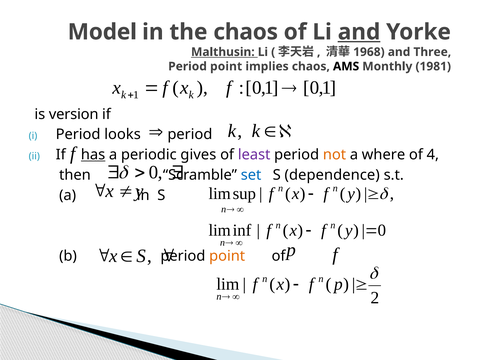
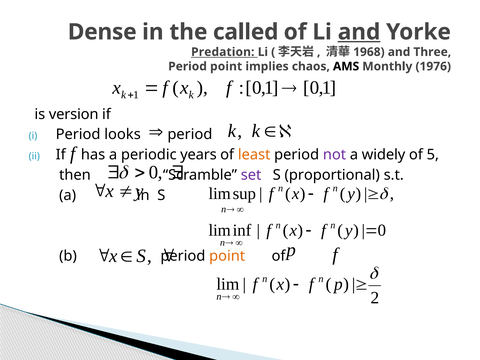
Model: Model -> Dense (102, 32)
the chaos: chaos -> called (246, 32)
Malthusin: Malthusin -> Predation (223, 52)
1981: 1981 -> 1976 (433, 66)
has underline: present -> none (93, 155)
gives: gives -> years (198, 155)
least colour: purple -> orange (254, 155)
not colour: orange -> purple (334, 155)
where: where -> widely (384, 155)
4: 4 -> 5 (433, 155)
set colour: blue -> purple (251, 175)
dependence: dependence -> proportional (332, 175)
